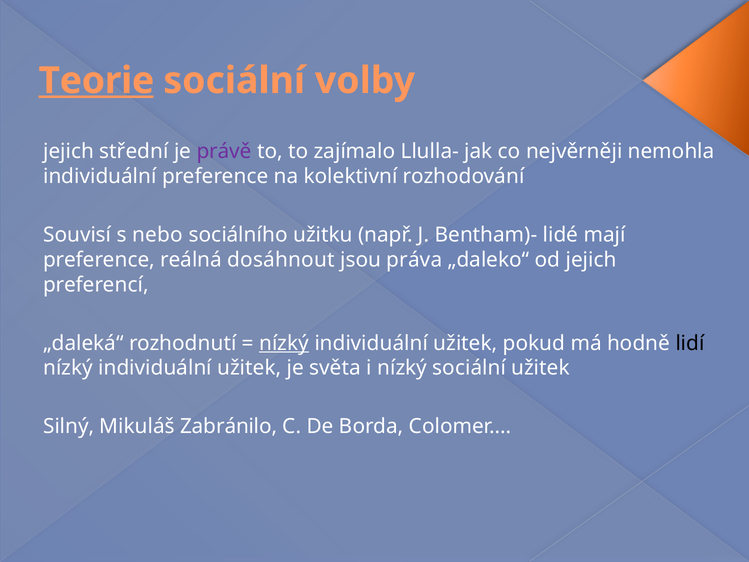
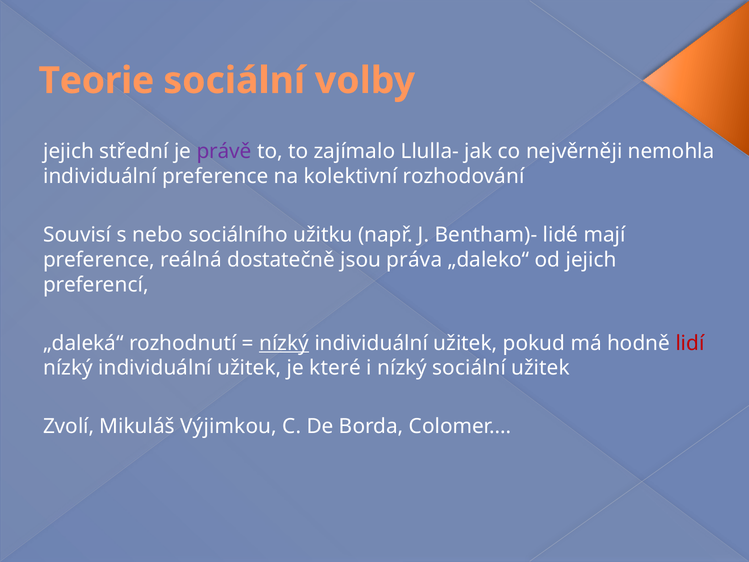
Teorie underline: present -> none (96, 81)
dosáhnout: dosáhnout -> dostatečně (281, 260)
lidí colour: black -> red (690, 343)
světa: světa -> které (335, 368)
Silný: Silný -> Zvolí (69, 426)
Zabránilo: Zabránilo -> Výjimkou (229, 426)
